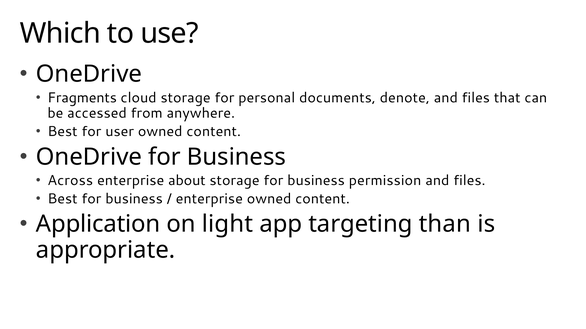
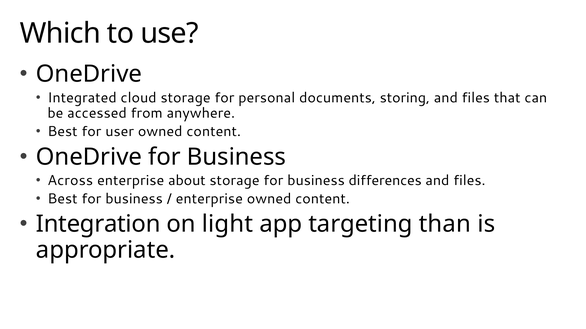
Fragments: Fragments -> Integrated (82, 98)
denote: denote -> storing (405, 98)
permission: permission -> differences (385, 181)
Application: Application -> Integration (98, 224)
